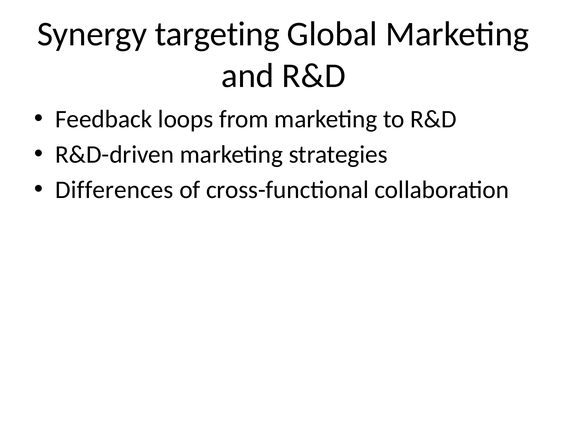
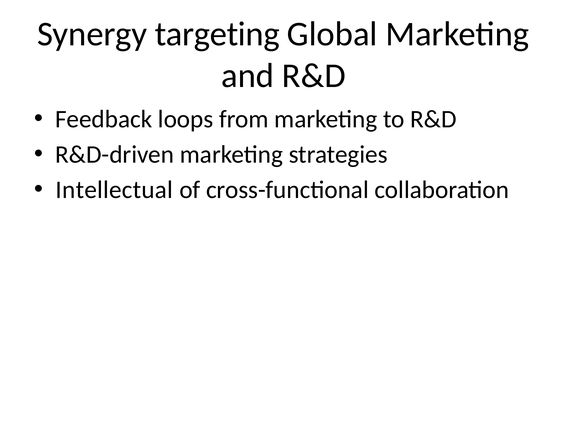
Differences: Differences -> Intellectual (114, 190)
